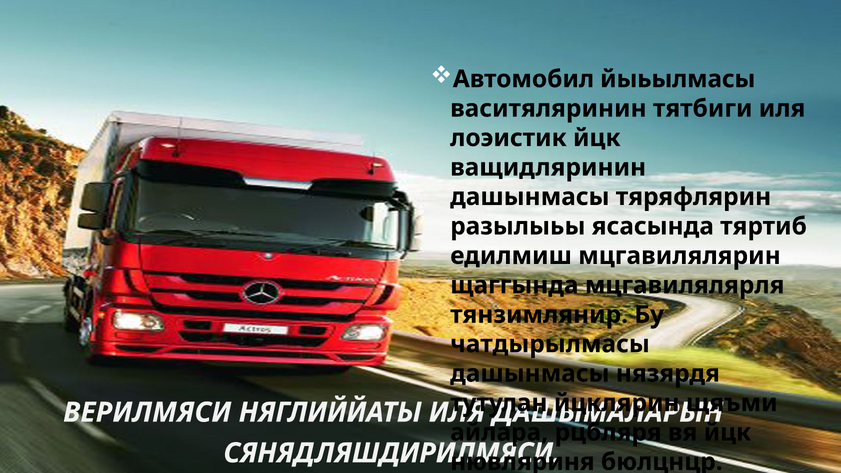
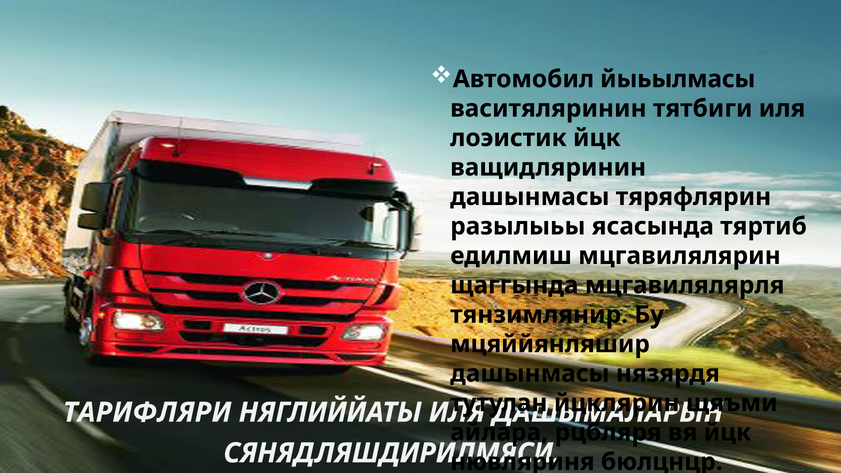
чатдырылмасы: чатдырылмасы -> мцяййянляшир (550, 344)
ВЕРИЛМЯСИ: ВЕРИЛМЯСИ -> ТАРИФЛЯРИ (147, 413)
